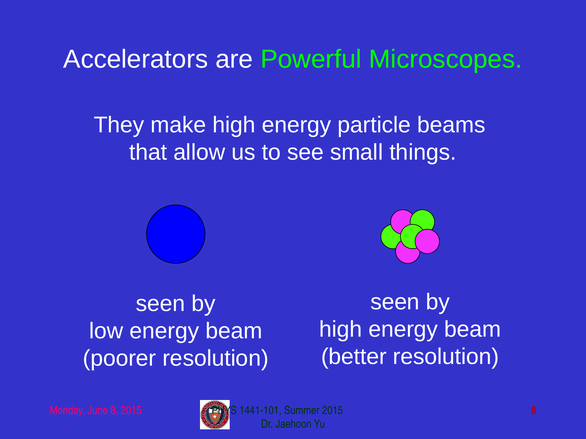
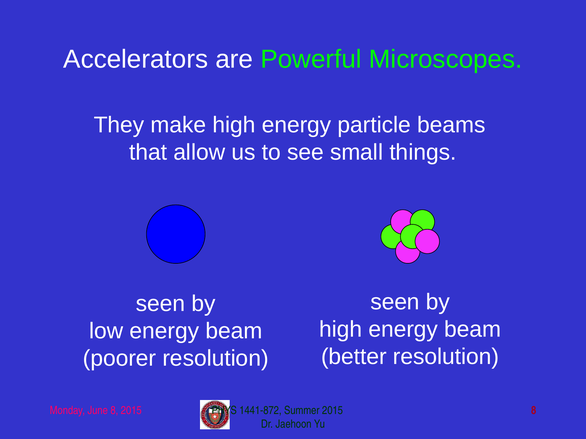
1441-101: 1441-101 -> 1441-872 (260, 411)
